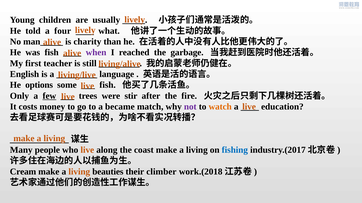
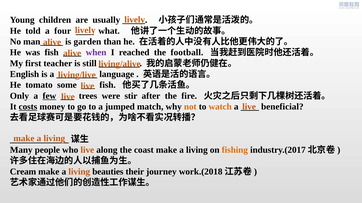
charity: charity -> garden (87, 42)
garbage: garbage -> football (187, 53)
options: options -> tomato (39, 85)
costs underline: none -> present (28, 107)
became: became -> jumped (120, 107)
not colour: purple -> orange (190, 107)
education: education -> beneficial (282, 107)
fishing colour: blue -> orange (235, 150)
climber: climber -> journey (161, 172)
